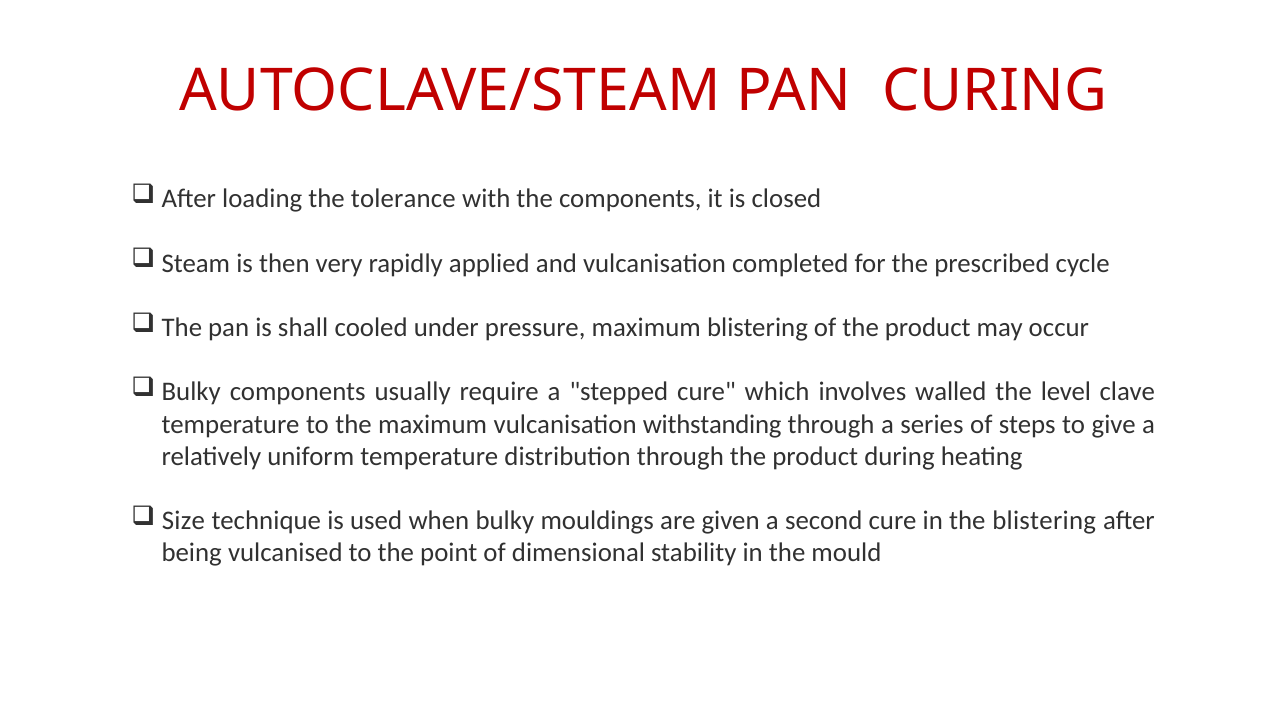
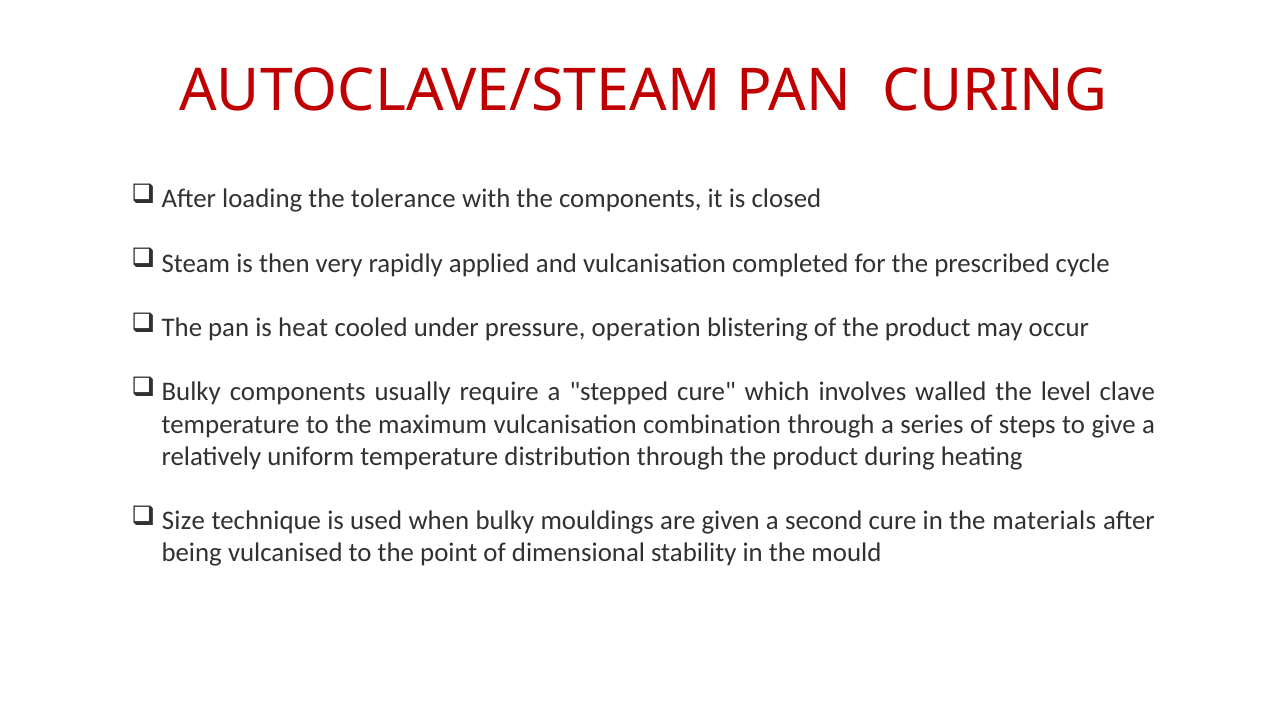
shall: shall -> heat (303, 328)
pressure maximum: maximum -> operation (646, 328)
withstanding: withstanding -> combination (712, 424)
the blistering: blistering -> materials (1044, 521)
